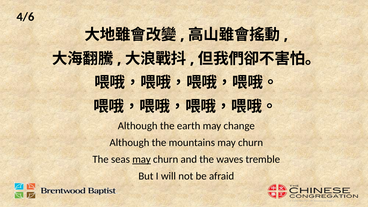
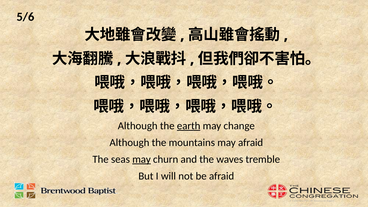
4/6: 4/6 -> 5/6 (25, 17)
earth underline: none -> present (189, 126)
mountains may churn: churn -> afraid (251, 142)
